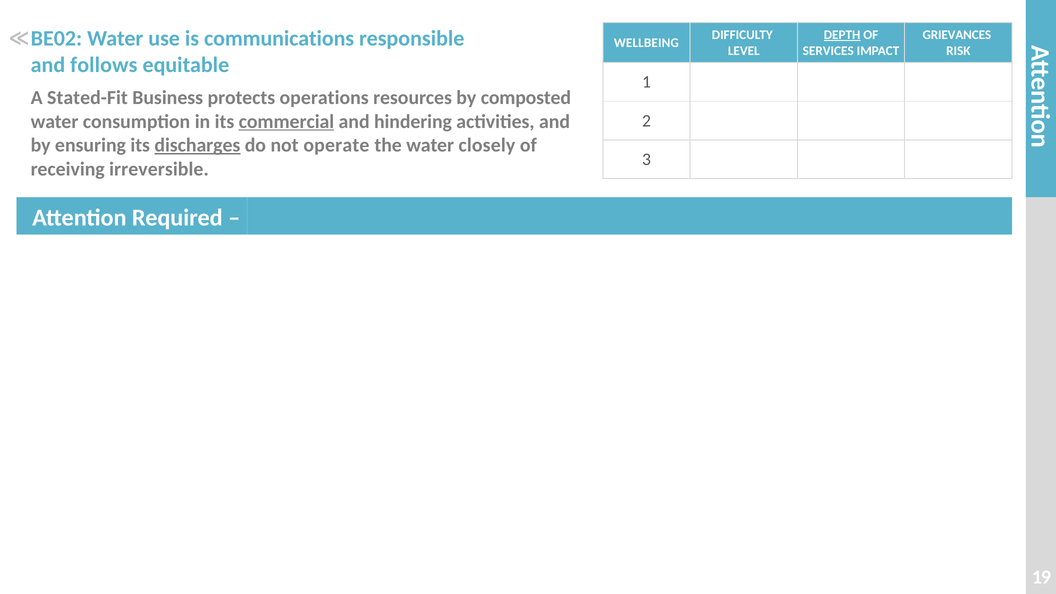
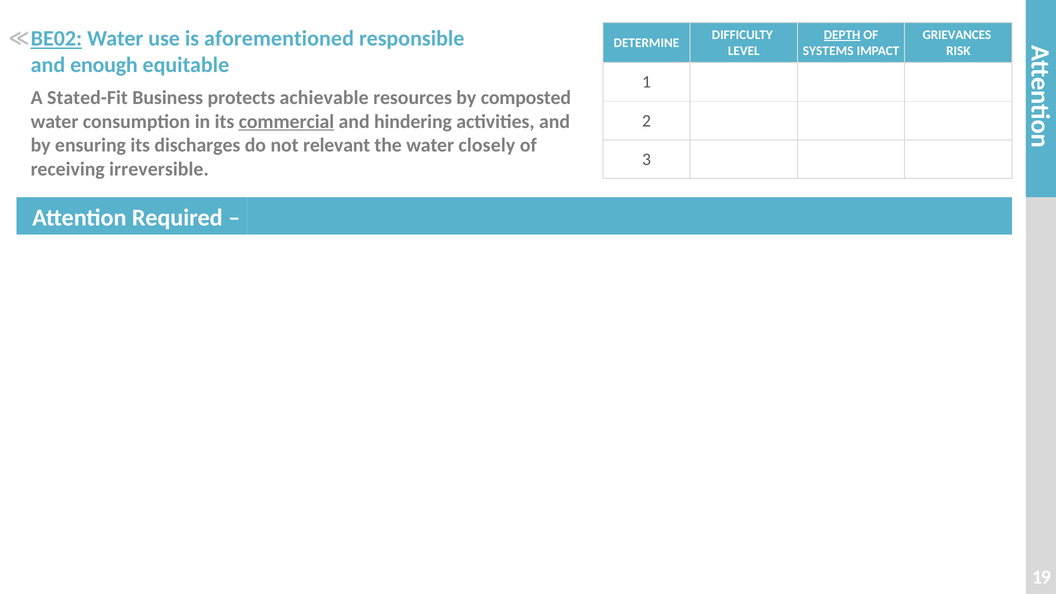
BE02 underline: none -> present (56, 39)
communications: communications -> aforementioned (279, 39)
WELLBEING: WELLBEING -> DETERMINE (646, 43)
SERVICES: SERVICES -> SYSTEMS (828, 51)
follows: follows -> enough (104, 65)
operations: operations -> achievable (324, 98)
discharges underline: present -> none (197, 145)
operate: operate -> relevant (337, 145)
